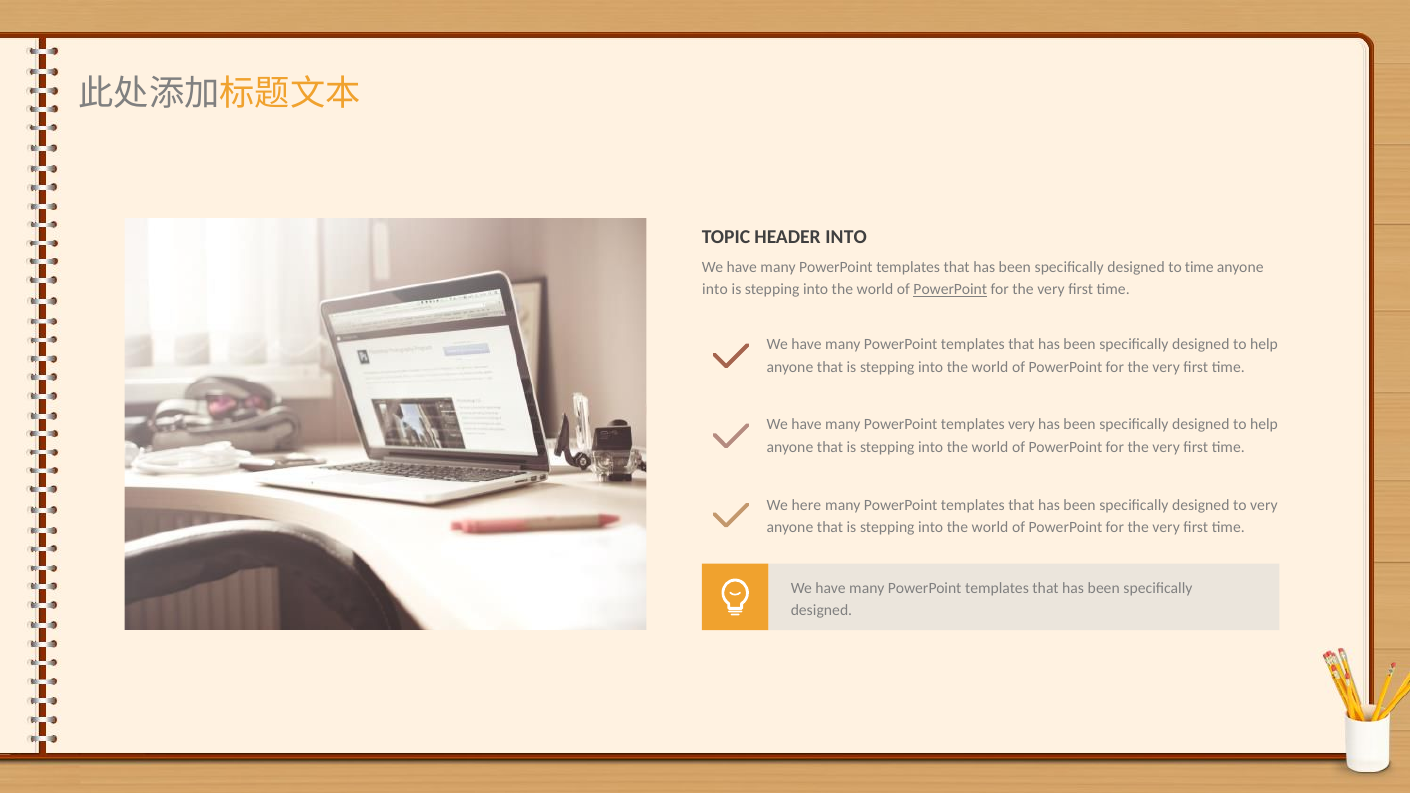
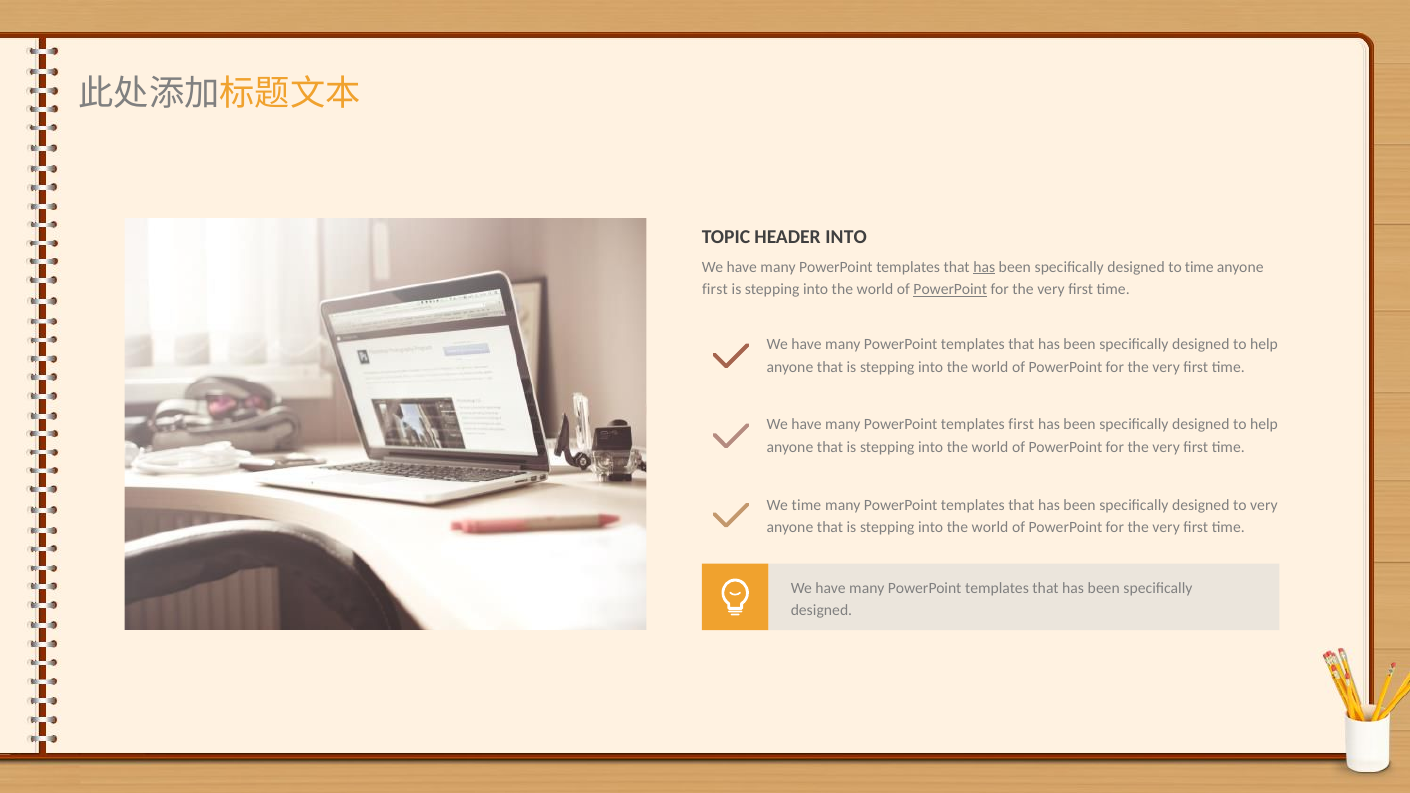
has underline: none -> present (984, 267)
into: into -> first (715, 290)
templates very: very -> first (1021, 425)
We here: here -> time (806, 505)
